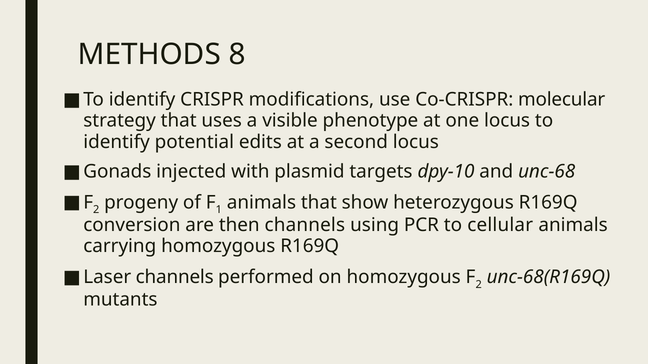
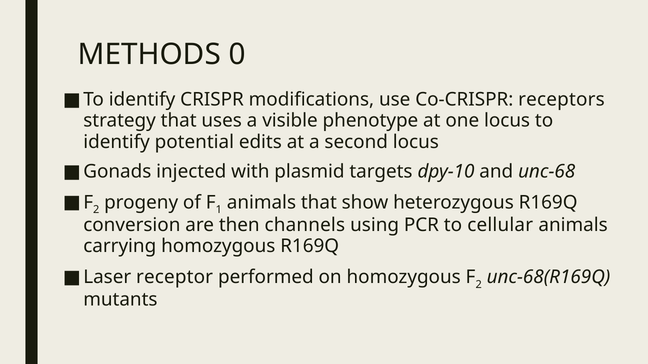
8: 8 -> 0 (237, 54)
molecular: molecular -> receptors (561, 100)
Laser channels: channels -> receptor (175, 278)
